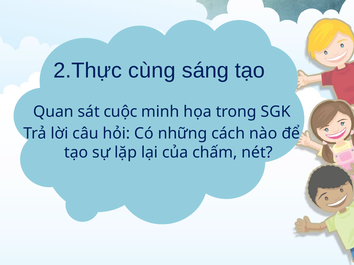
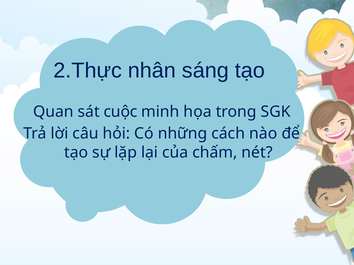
cùng: cùng -> nhân (152, 71)
